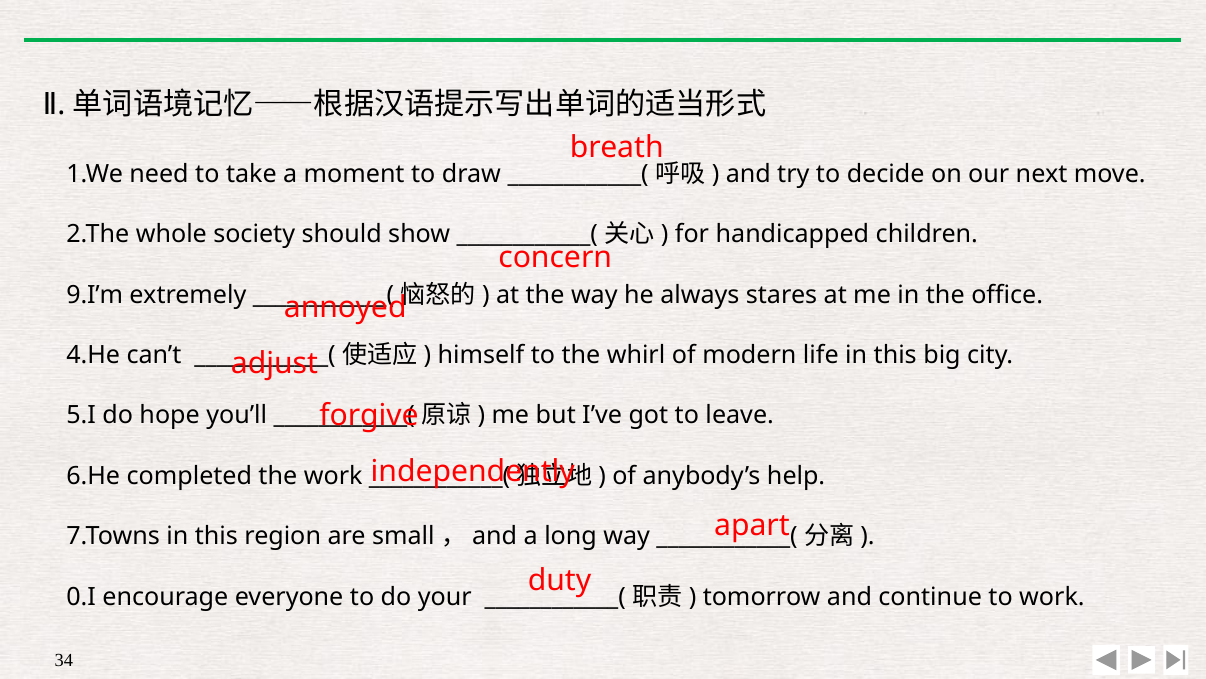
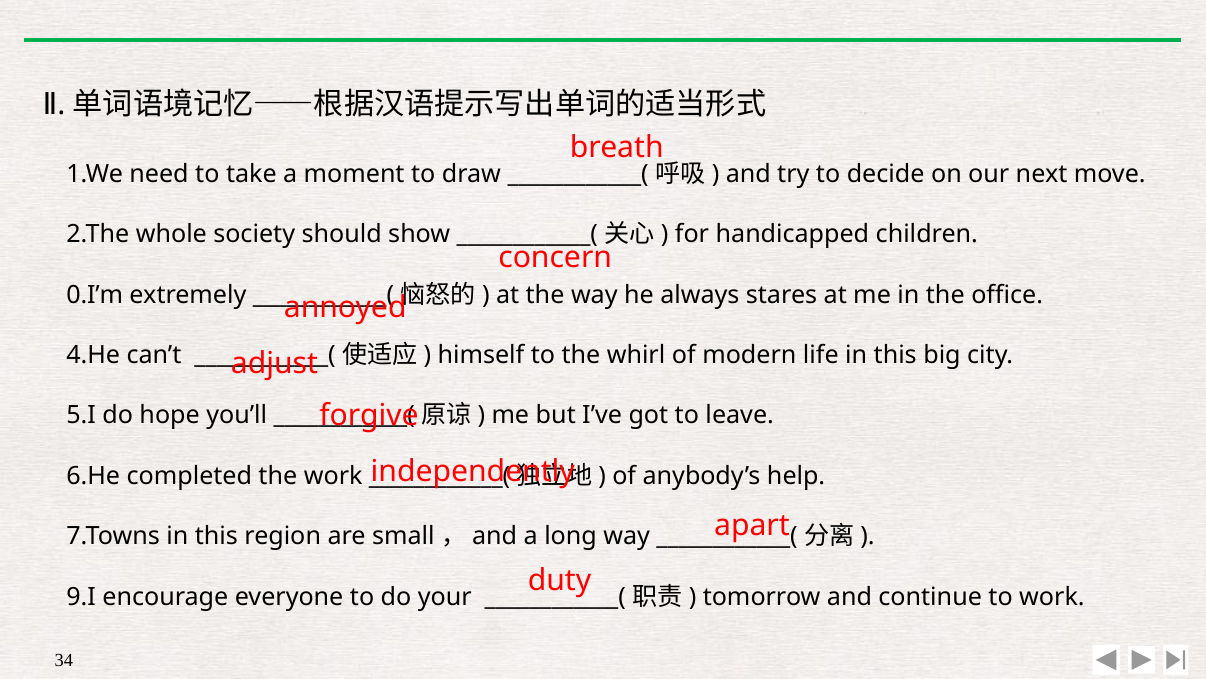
9.I’m: 9.I’m -> 0.I’m (95, 295)
0.I: 0.I -> 9.I (81, 596)
